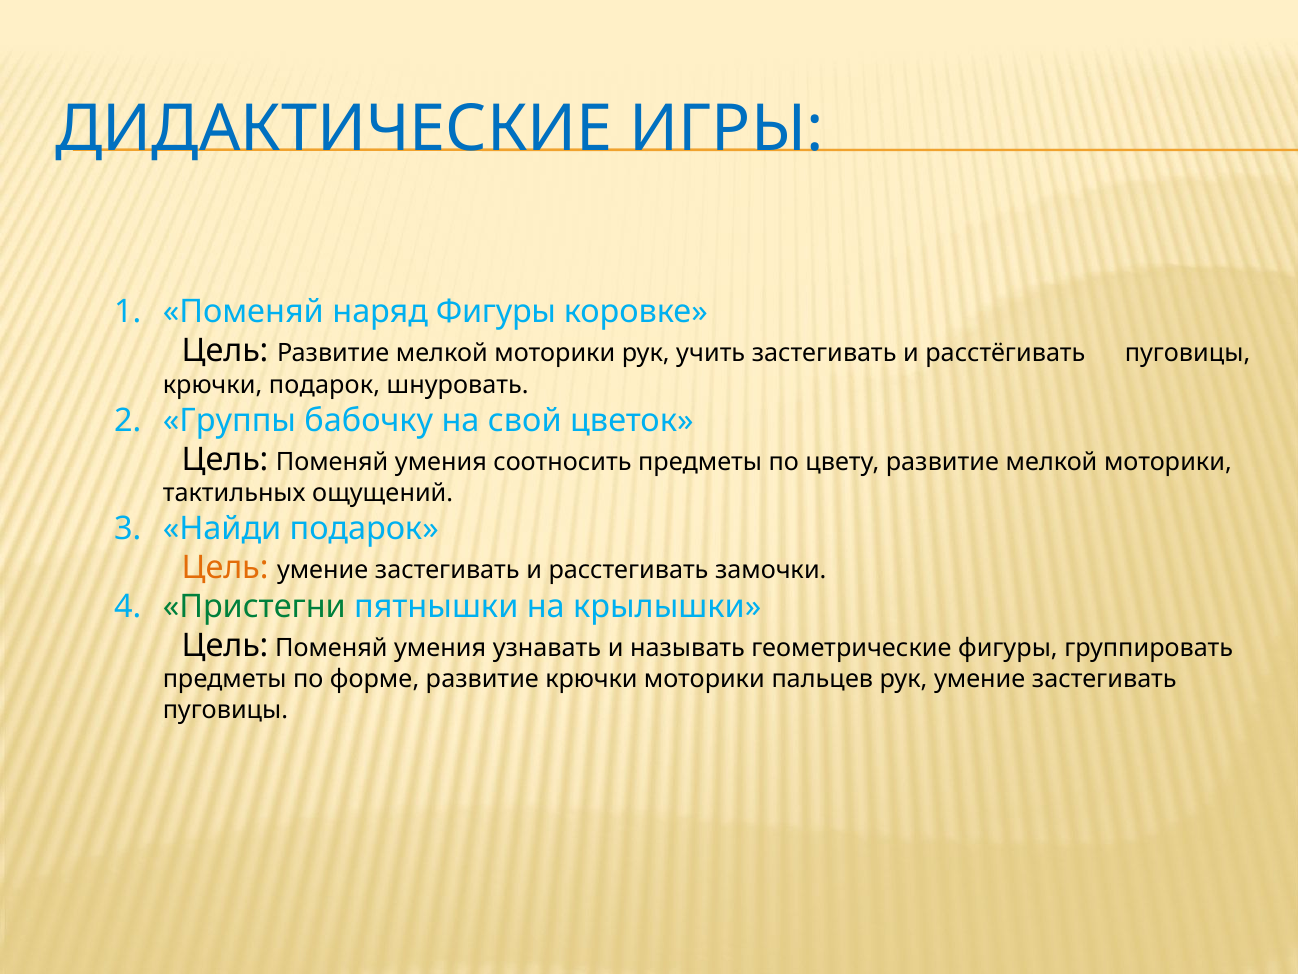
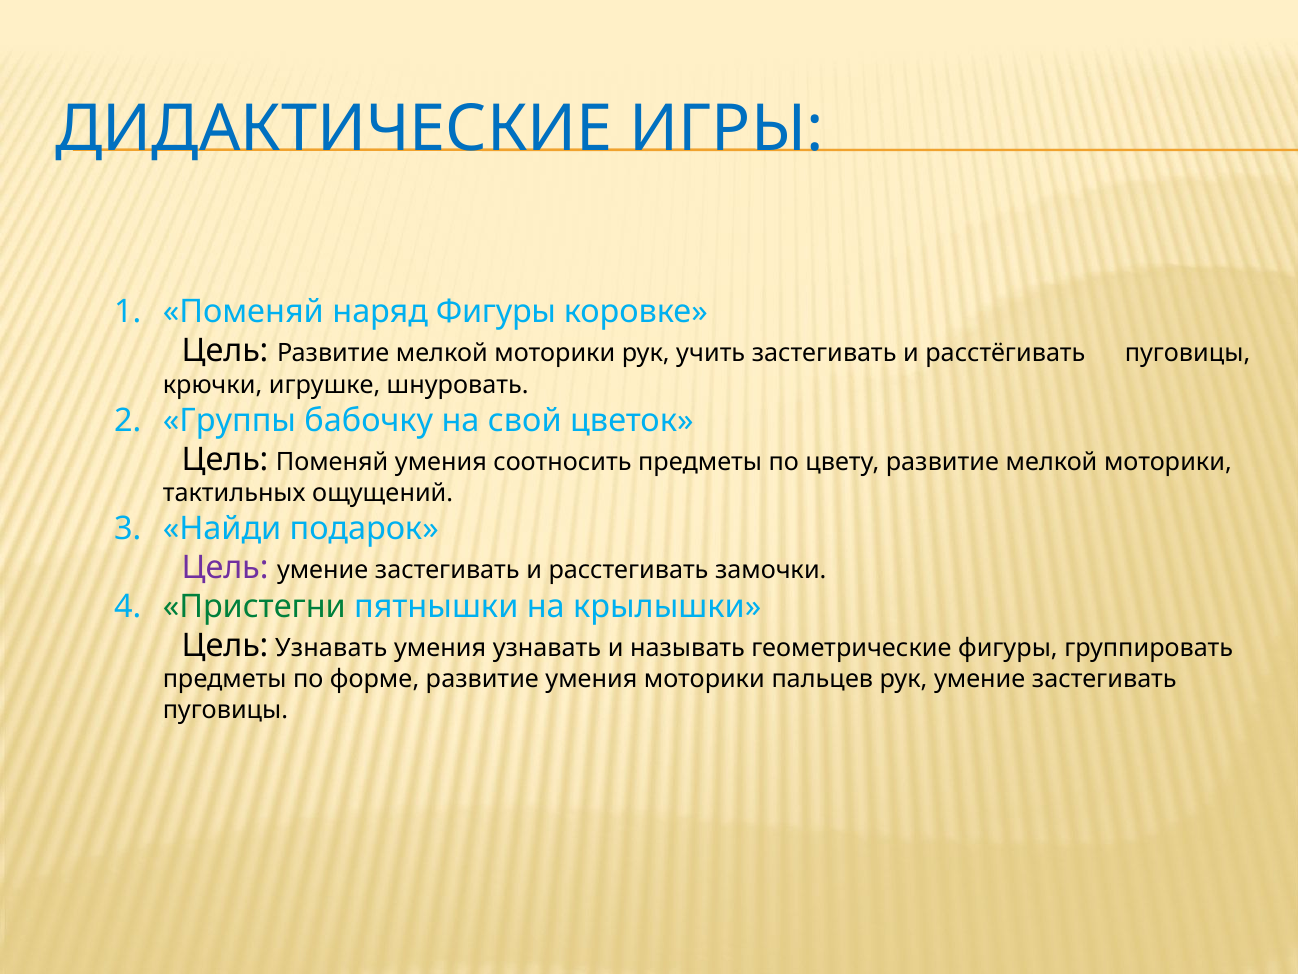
крючки подарок: подарок -> игрушке (325, 385)
Цель colour: orange -> purple (225, 567)
Поменяй: Поменяй -> Узнавать (331, 648)
развитие крючки: крючки -> умения (591, 679)
